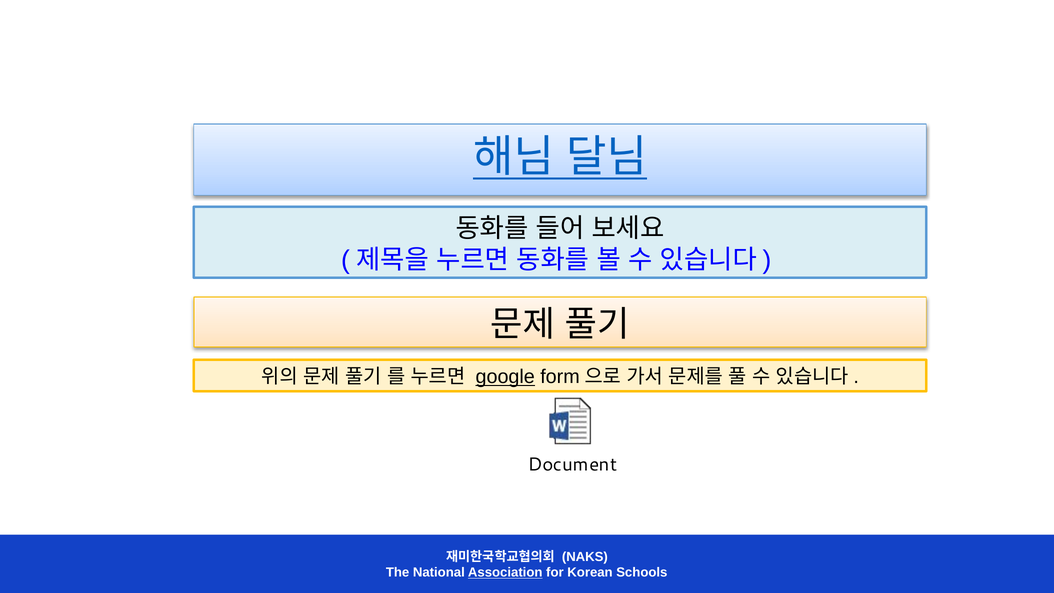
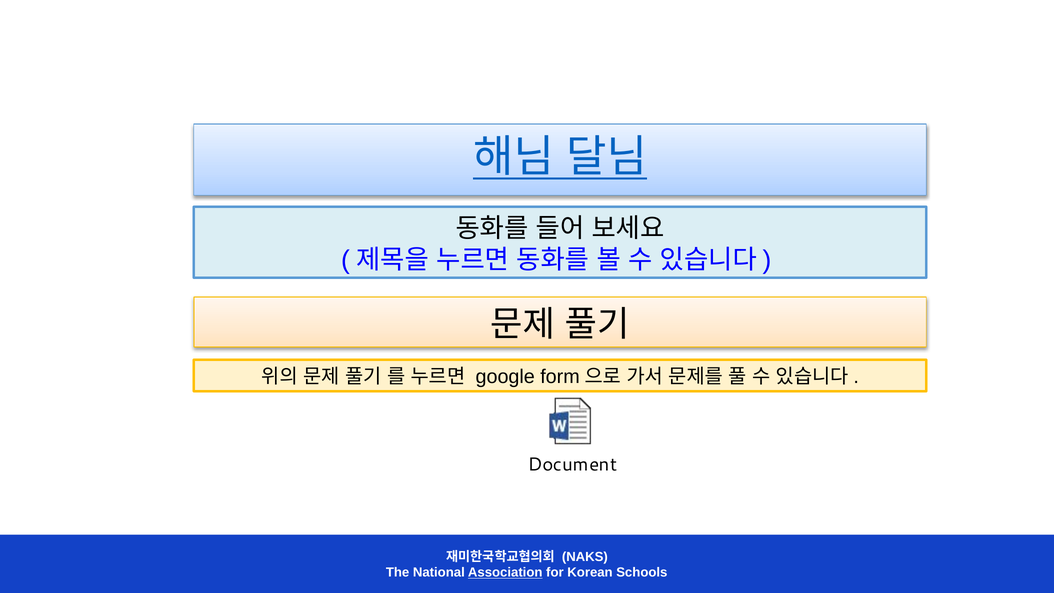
google underline: present -> none (505, 377)
